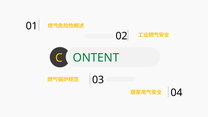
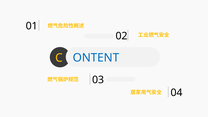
ONTENT colour: green -> blue (96, 58)
